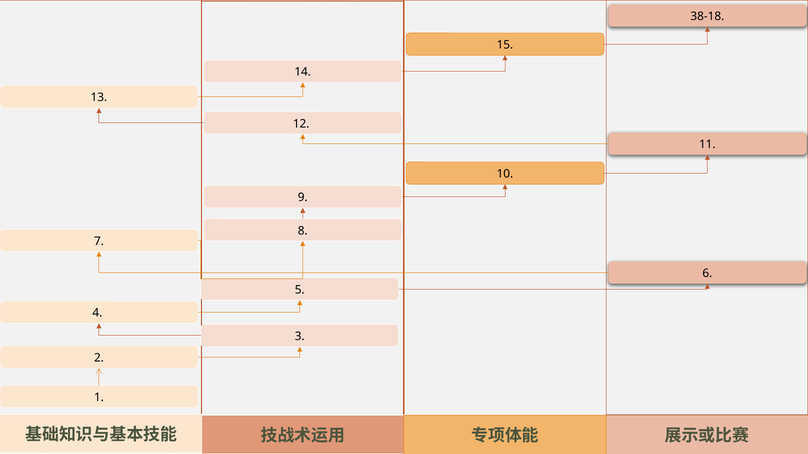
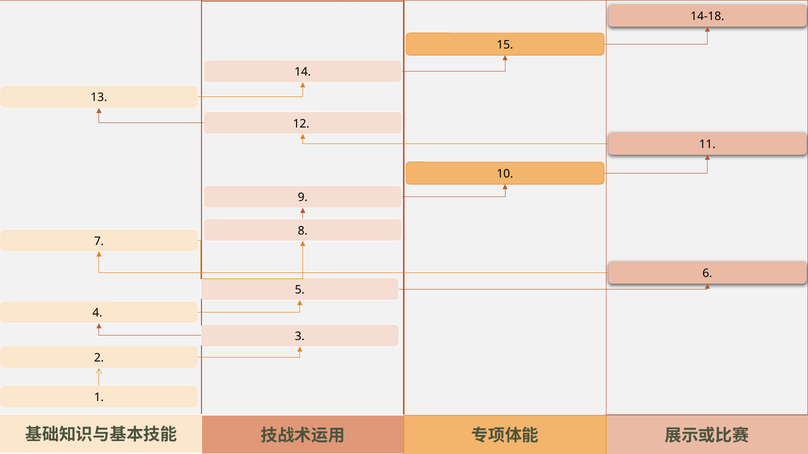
38-18: 38-18 -> 14-18 (707, 16)
